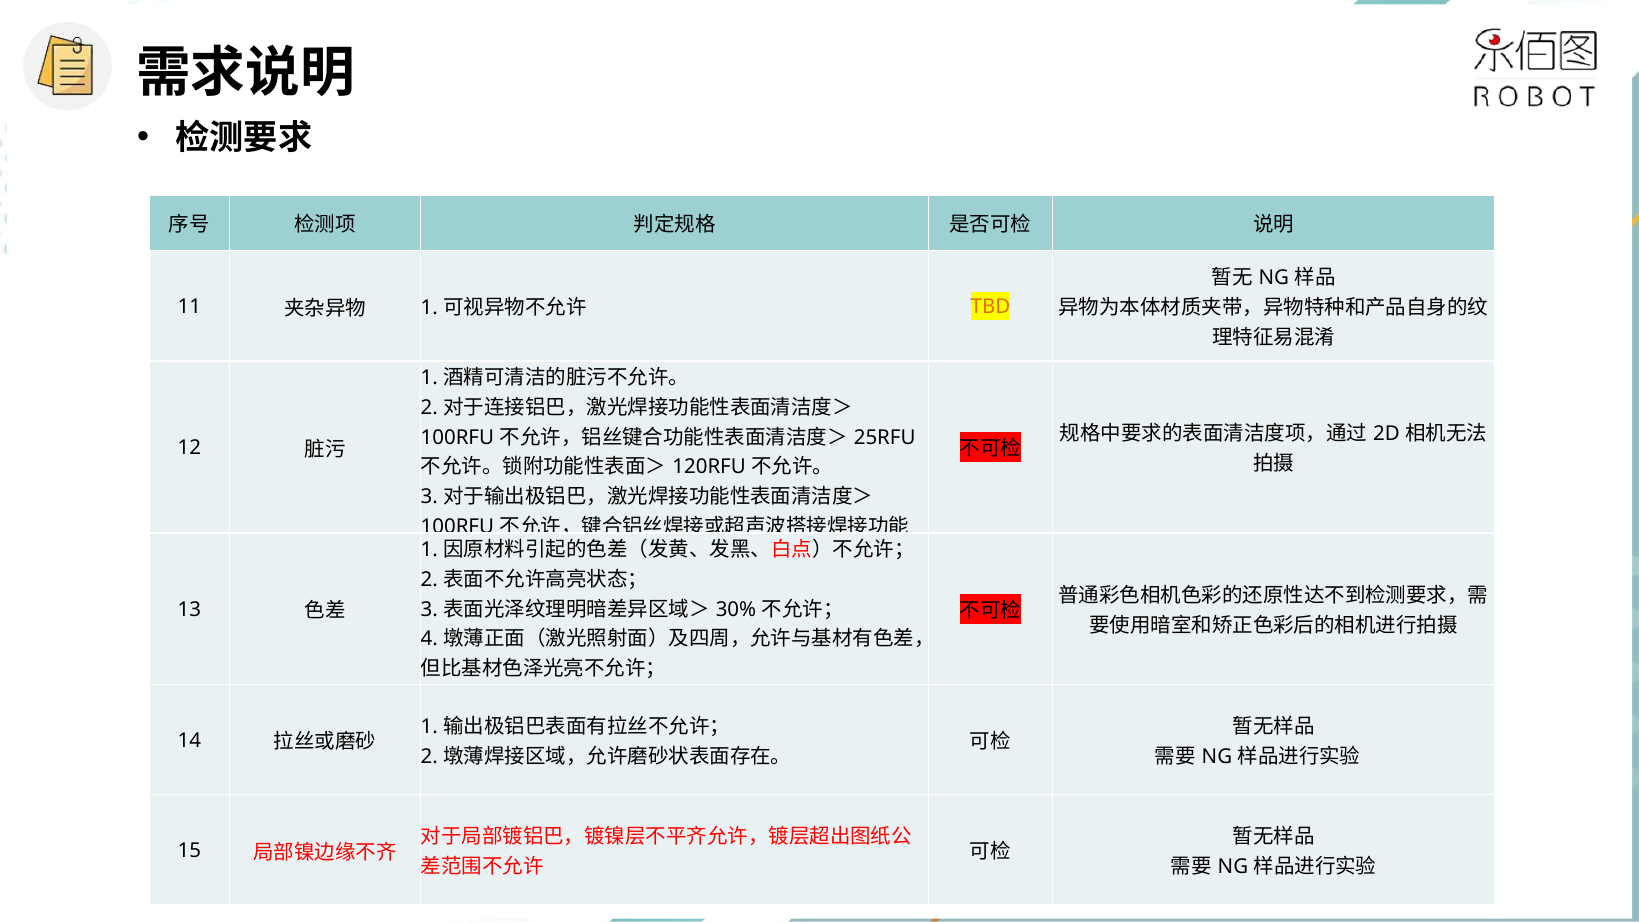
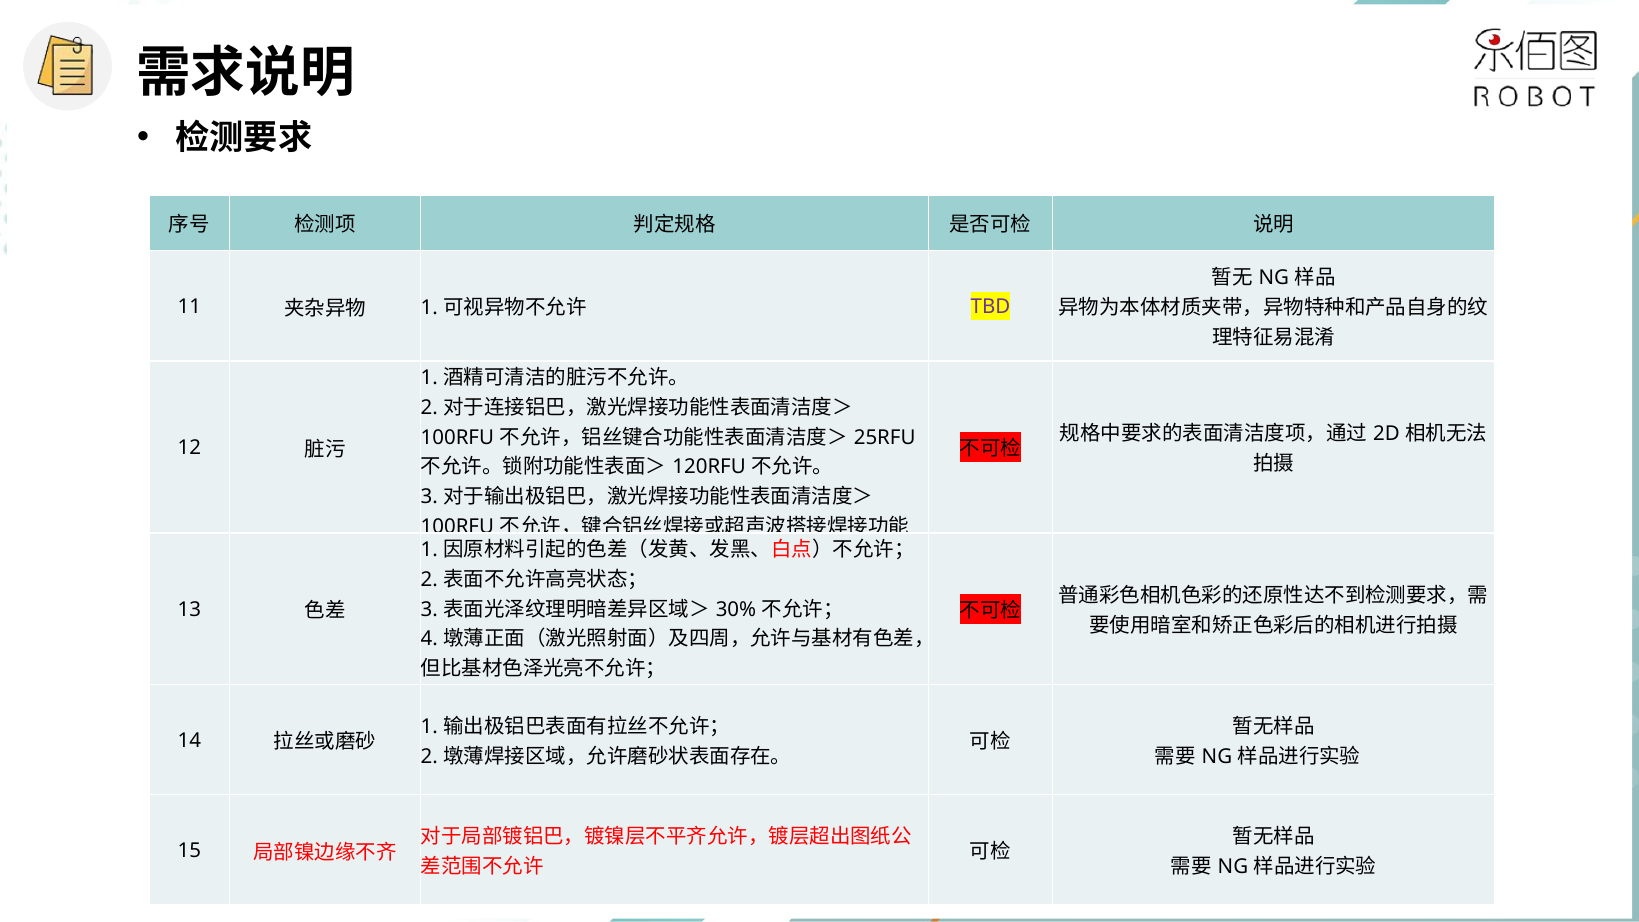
TBD colour: orange -> purple (990, 307)
